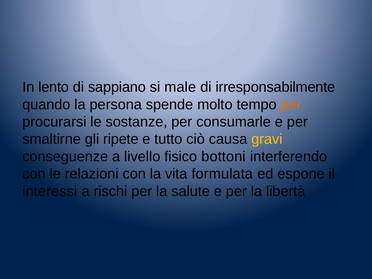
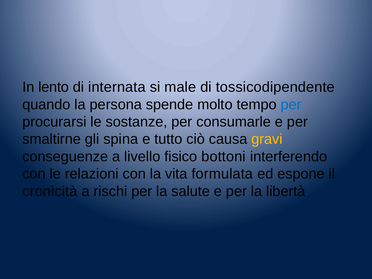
sappiano: sappiano -> internata (117, 87)
irresponsabilmente: irresponsabilmente -> tossicodipendente (275, 87)
per colour: orange -> blue (291, 104)
ripete: ripete -> spina (121, 139)
interessi: interessi -> cronicità (50, 191)
